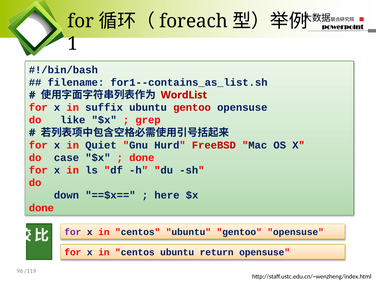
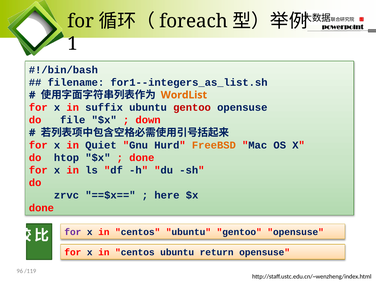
for1--contains_as_list.sh: for1--contains_as_list.sh -> for1--integers_as_list.sh (189, 82)
WordList colour: red -> orange (184, 95)
like: like -> file (73, 120)
grep: grep -> down (148, 120)
FreeBSD colour: red -> orange (214, 145)
case: case -> htop (66, 158)
down: down -> zrvc (66, 195)
